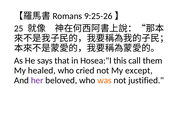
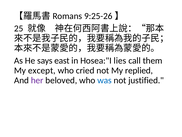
that: that -> east (62, 60)
this: this -> lies (120, 60)
healed: healed -> except (42, 70)
except: except -> replied (139, 70)
was colour: orange -> blue (105, 80)
